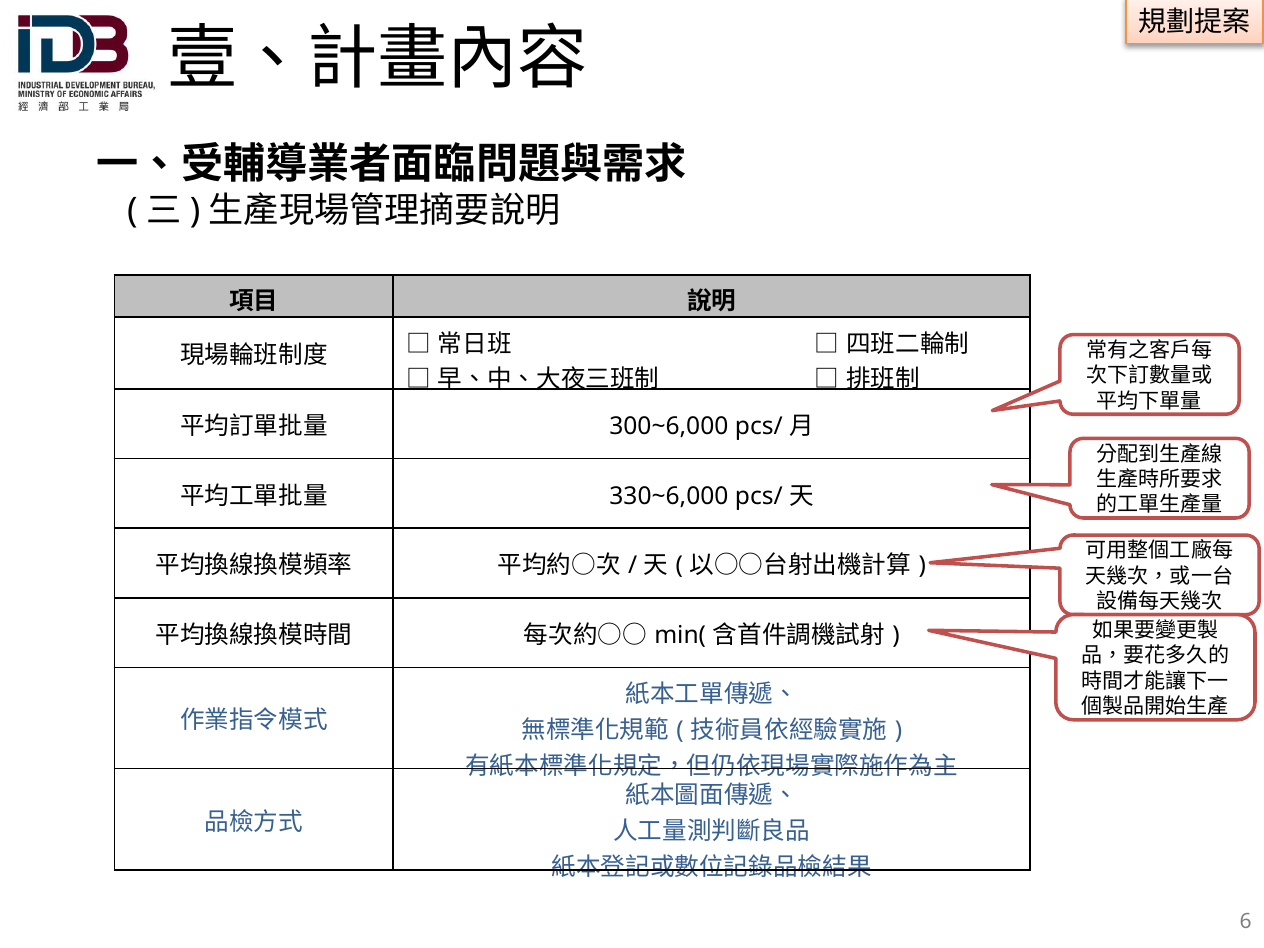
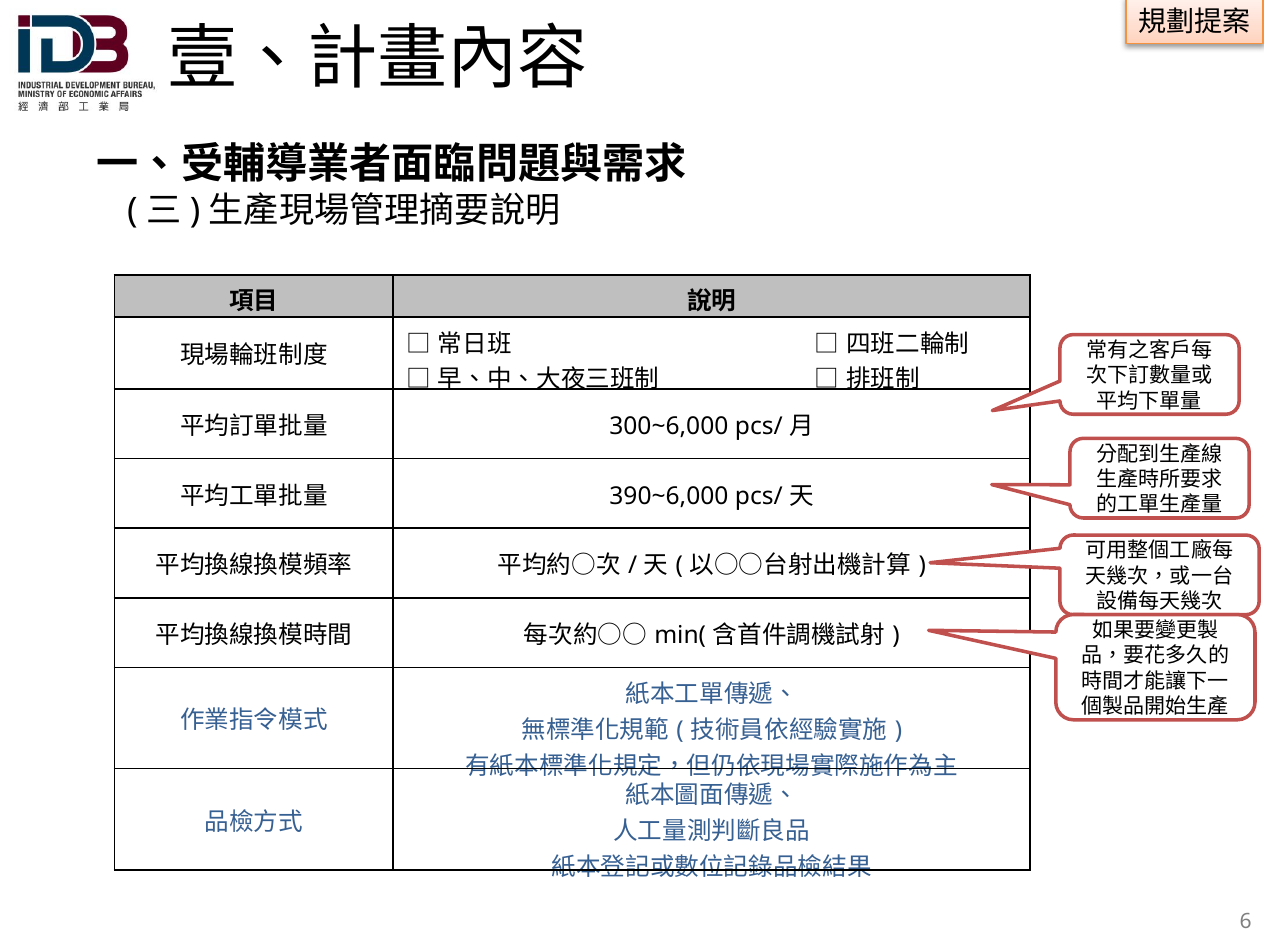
330~6,000: 330~6,000 -> 390~6,000 (669, 496)
